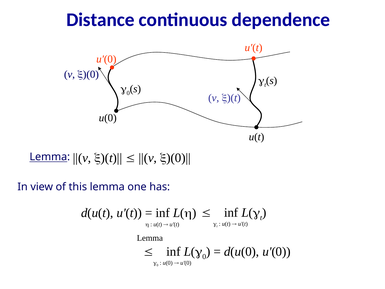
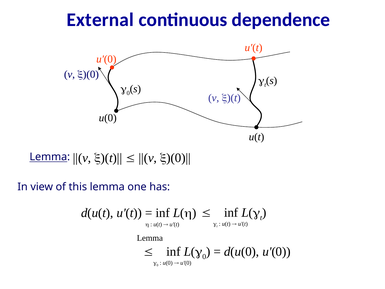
Distance: Distance -> External (100, 20)
